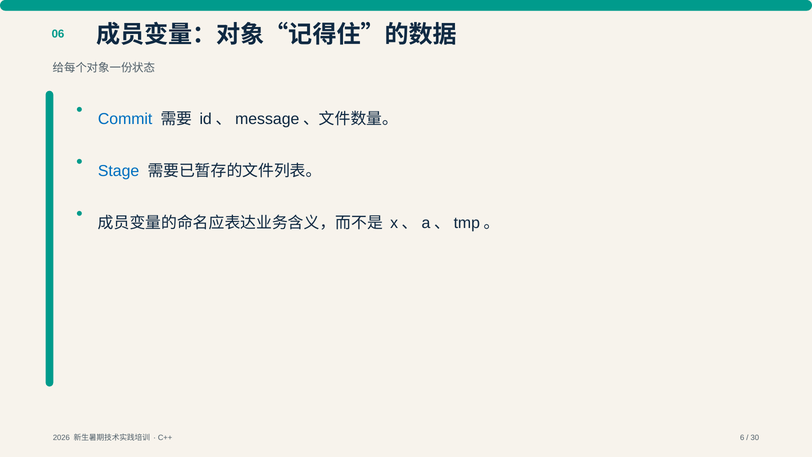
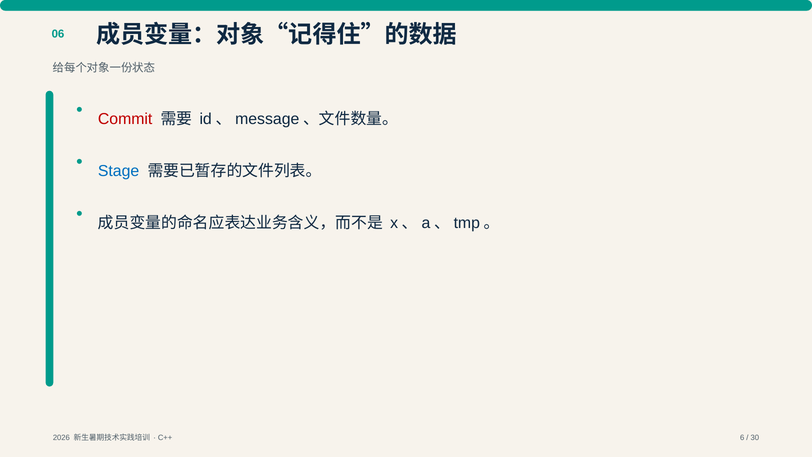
Commit colour: blue -> red (125, 119)
